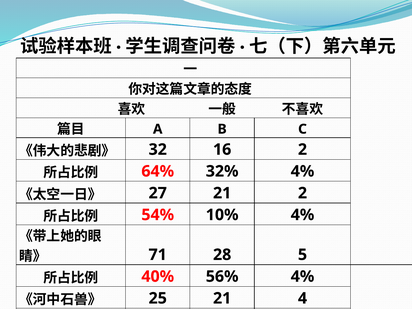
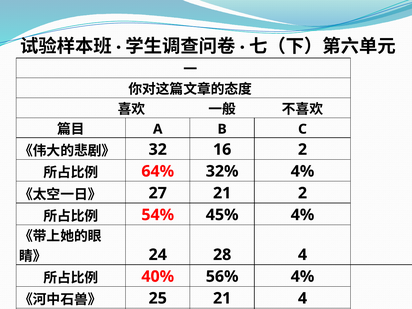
10%: 10% -> 45% (222, 215)
71: 71 -> 24 (158, 255)
28 5: 5 -> 4 (302, 255)
